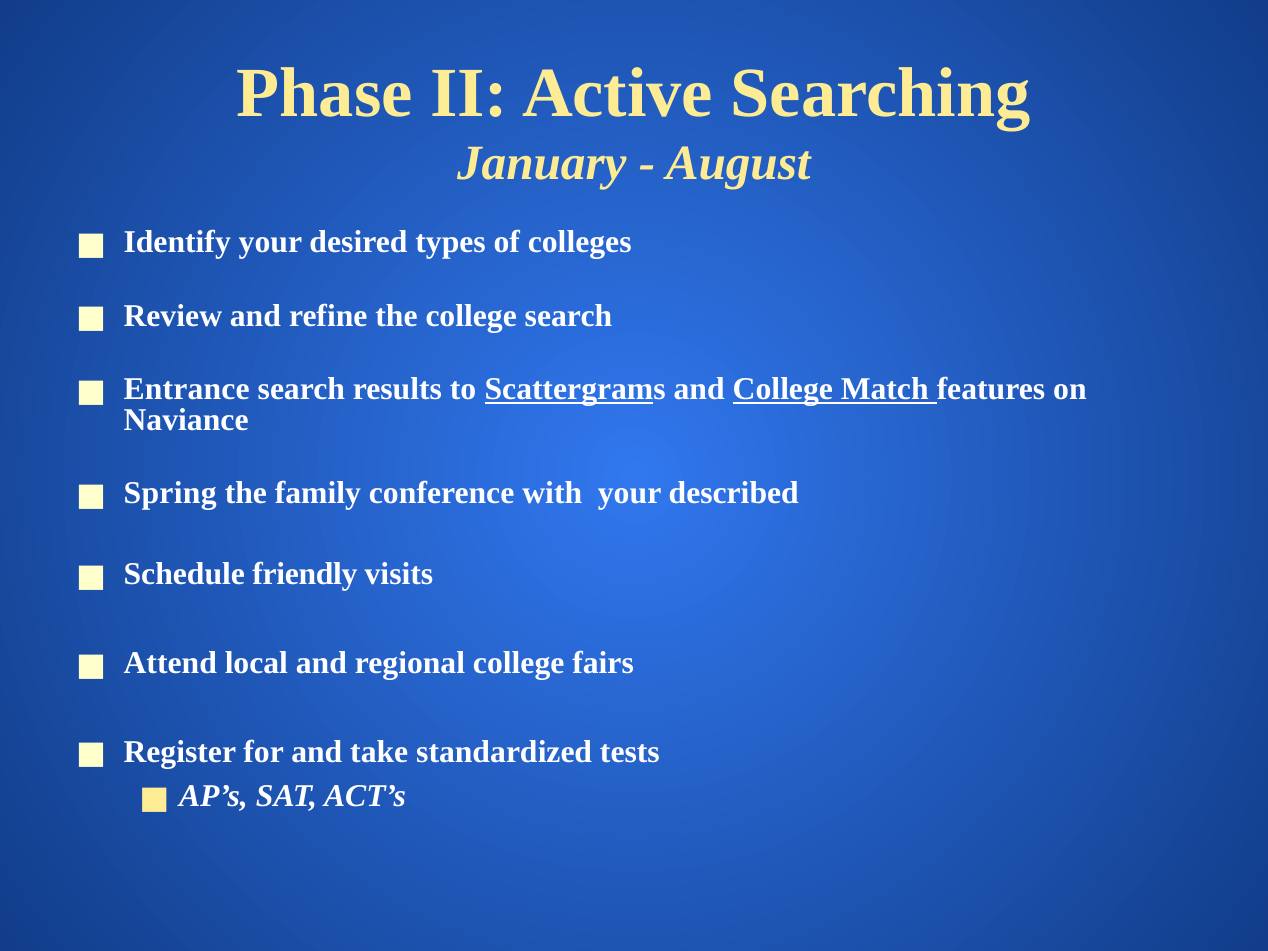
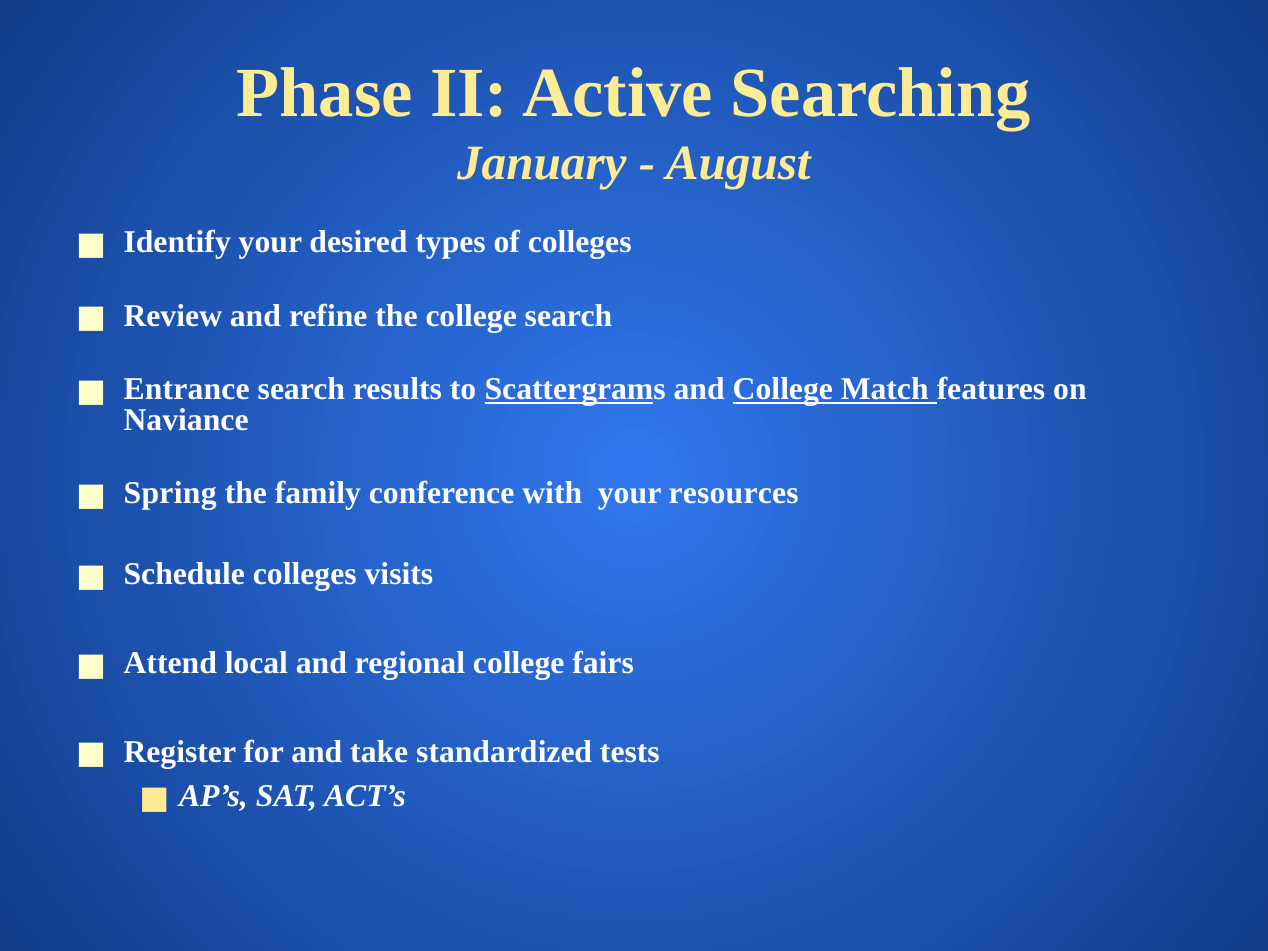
described: described -> resources (734, 493)
Schedule friendly: friendly -> colleges (305, 574)
